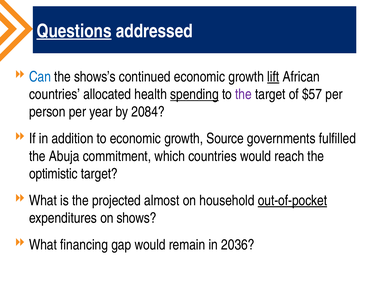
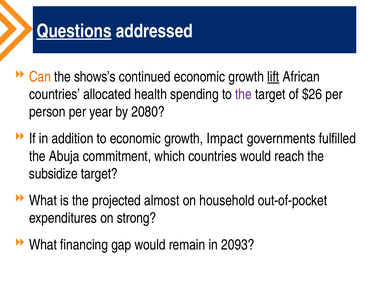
Can colour: blue -> orange (40, 77)
spending underline: present -> none (194, 94)
$57: $57 -> $26 (312, 94)
2084: 2084 -> 2080 (148, 112)
Source: Source -> Impact (225, 138)
optimistic: optimistic -> subsidize (53, 173)
out-of-pocket underline: present -> none (292, 200)
shows: shows -> strong (137, 217)
2036: 2036 -> 2093 (238, 244)
